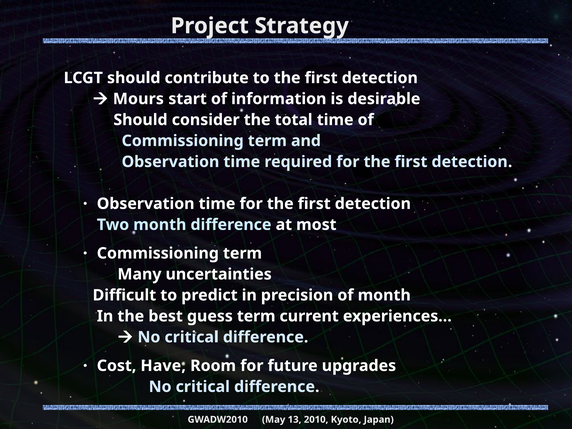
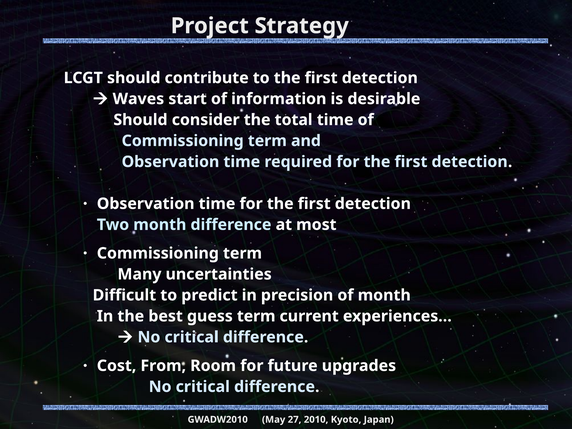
Mours: Mours -> Waves (138, 99)
Have: Have -> From (163, 366)
13: 13 -> 27 (295, 420)
